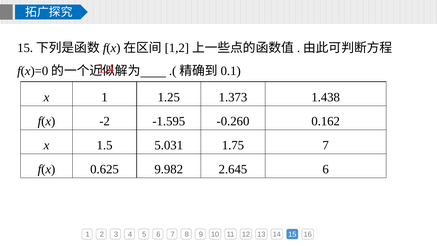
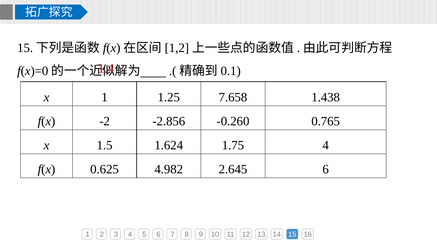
1.373: 1.373 -> 7.658 (233, 97)
-1.595: -1.595 -> -2.856 (169, 121)
0.162: 0.162 -> 0.765 (326, 121)
5.031: 5.031 -> 1.624 (169, 145)
1.75 7: 7 -> 4 (326, 145)
9.982: 9.982 -> 4.982 (169, 169)
